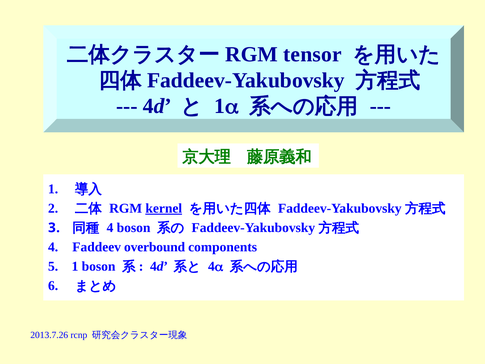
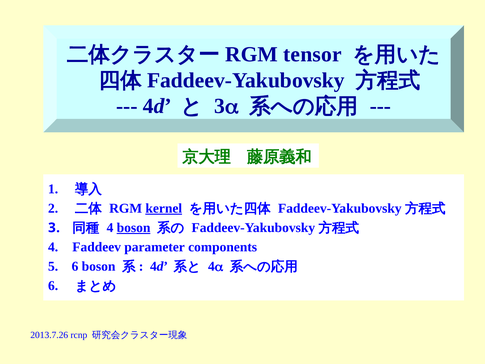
1: 1 -> 3 (220, 106)
boson underline: none -> present (134, 228)
overbound: overbound -> parameter (155, 247)
5 1: 1 -> 6 (75, 266)
